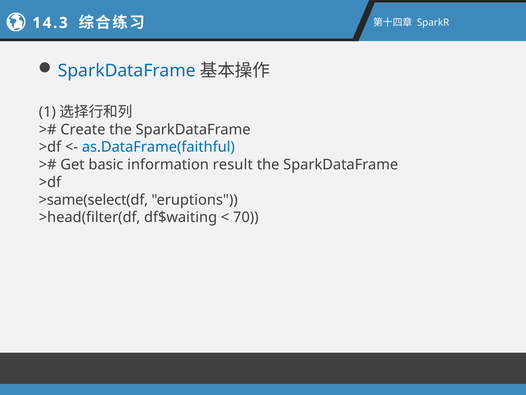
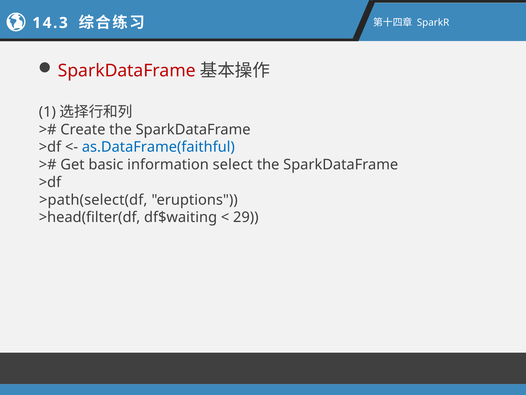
SparkDataFrame colour: blue -> red (127, 71)
result: result -> select (233, 165)
>same(select(df: >same(select(df -> >path(select(df (93, 200)
70: 70 -> 29 (246, 217)
